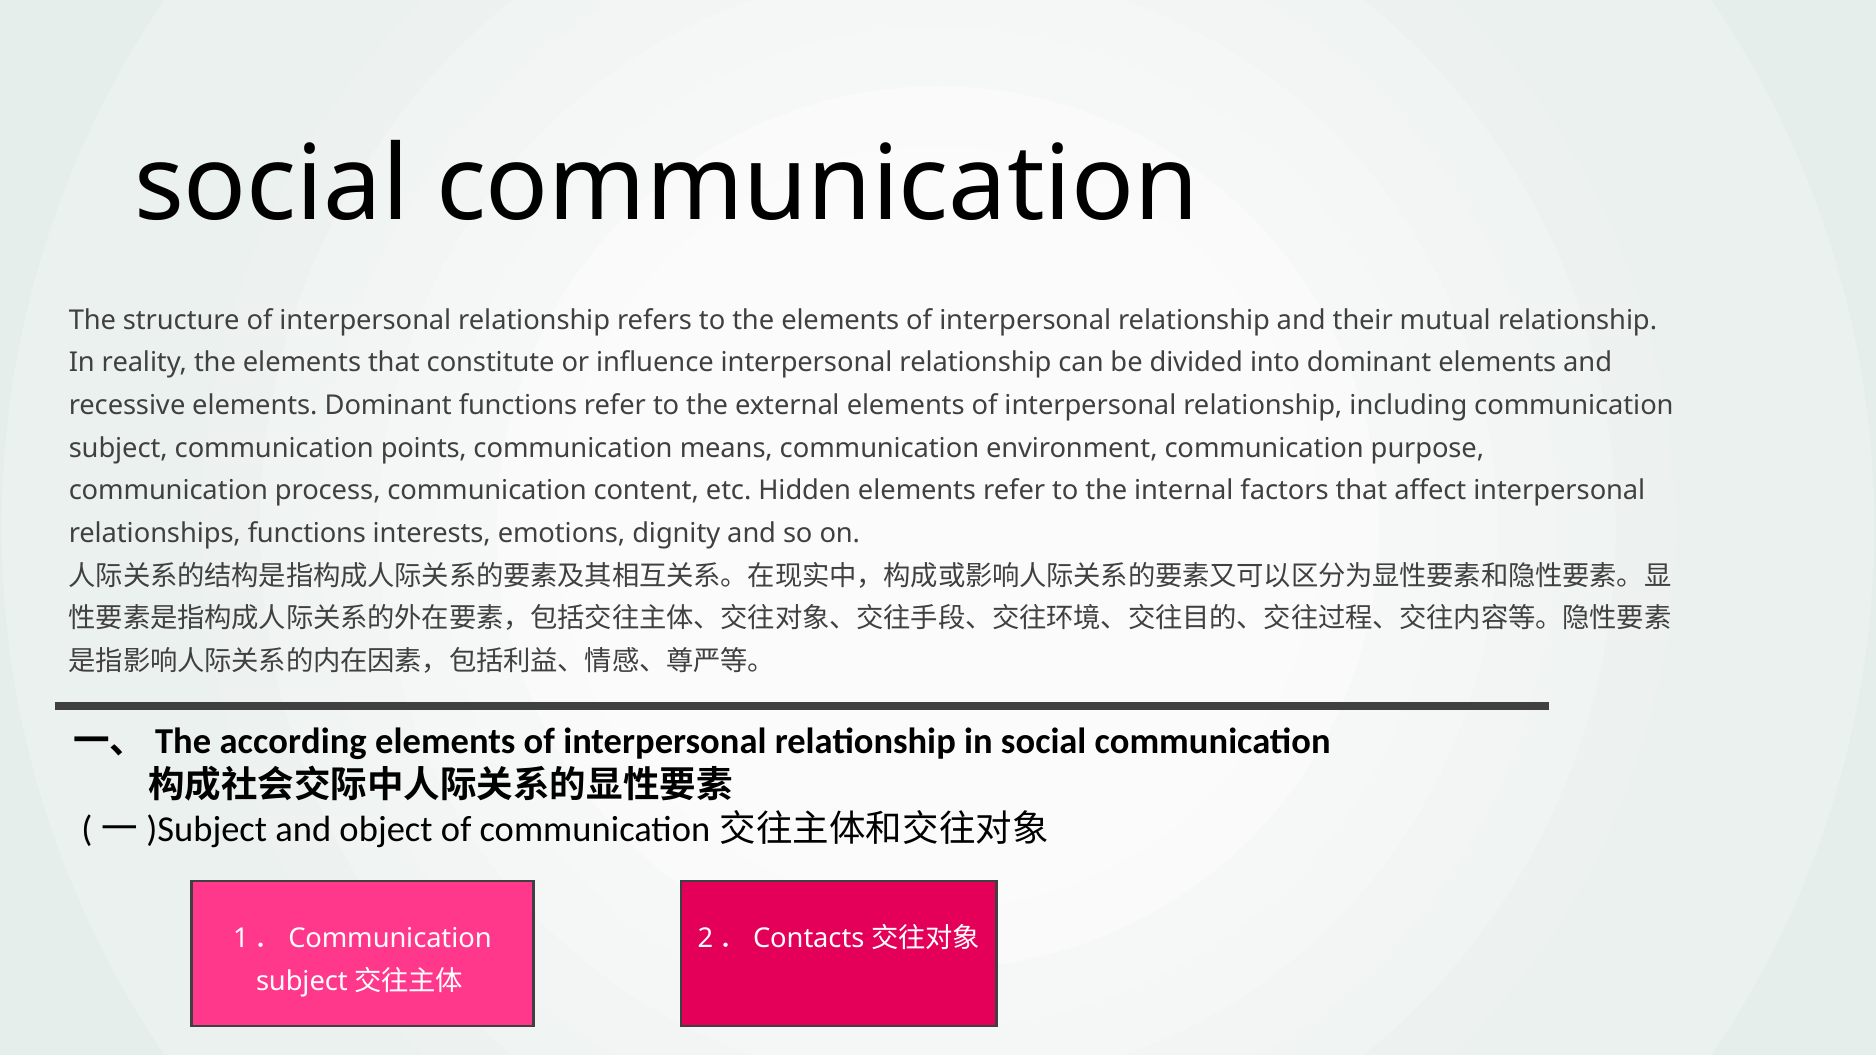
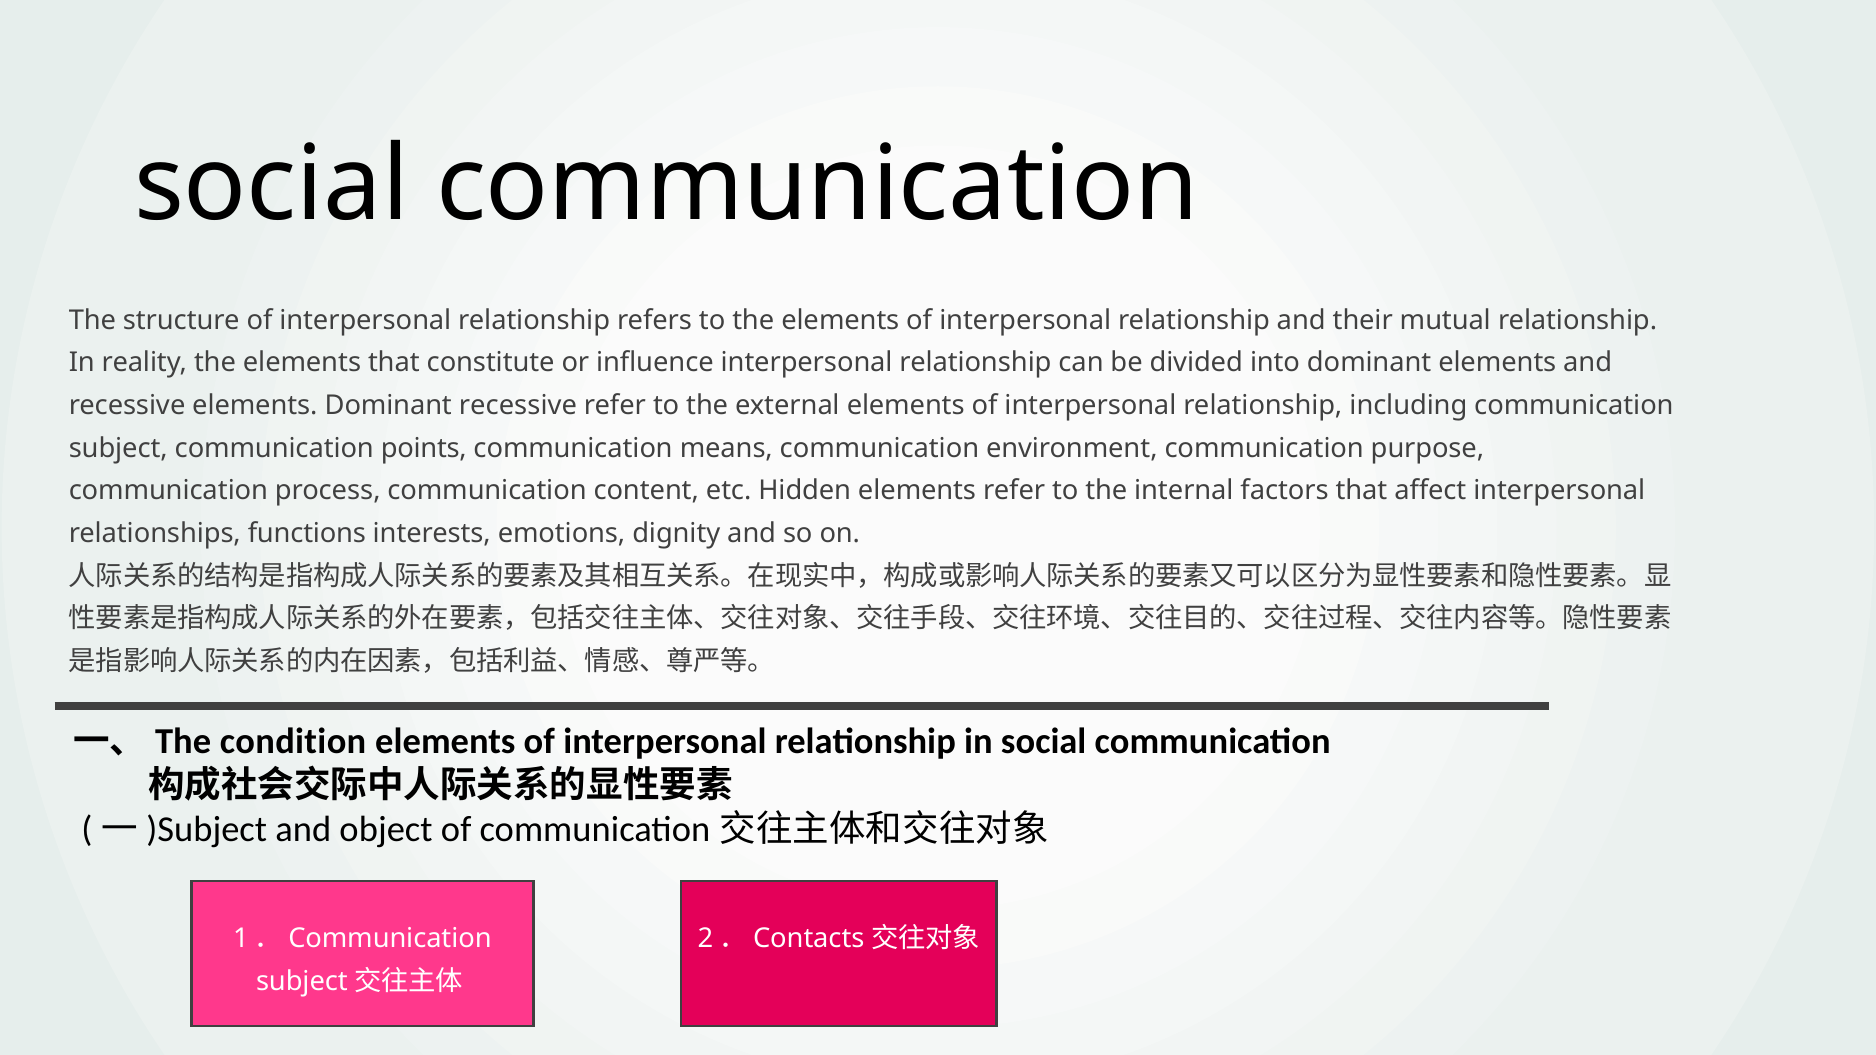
Dominant functions: functions -> recessive (518, 406)
according: according -> condition (293, 742)
